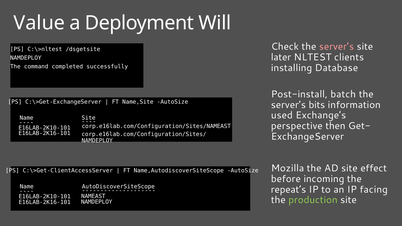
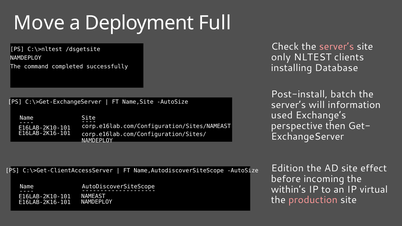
Value: Value -> Move (39, 23)
Will: Will -> Full (215, 23)
later: later -> only (281, 57)
bits: bits -> will (317, 105)
Mozilla: Mozilla -> Edition (287, 168)
repeat’s: repeat’s -> within’s (288, 189)
facing: facing -> virtual (374, 189)
production colour: light green -> pink (313, 200)
